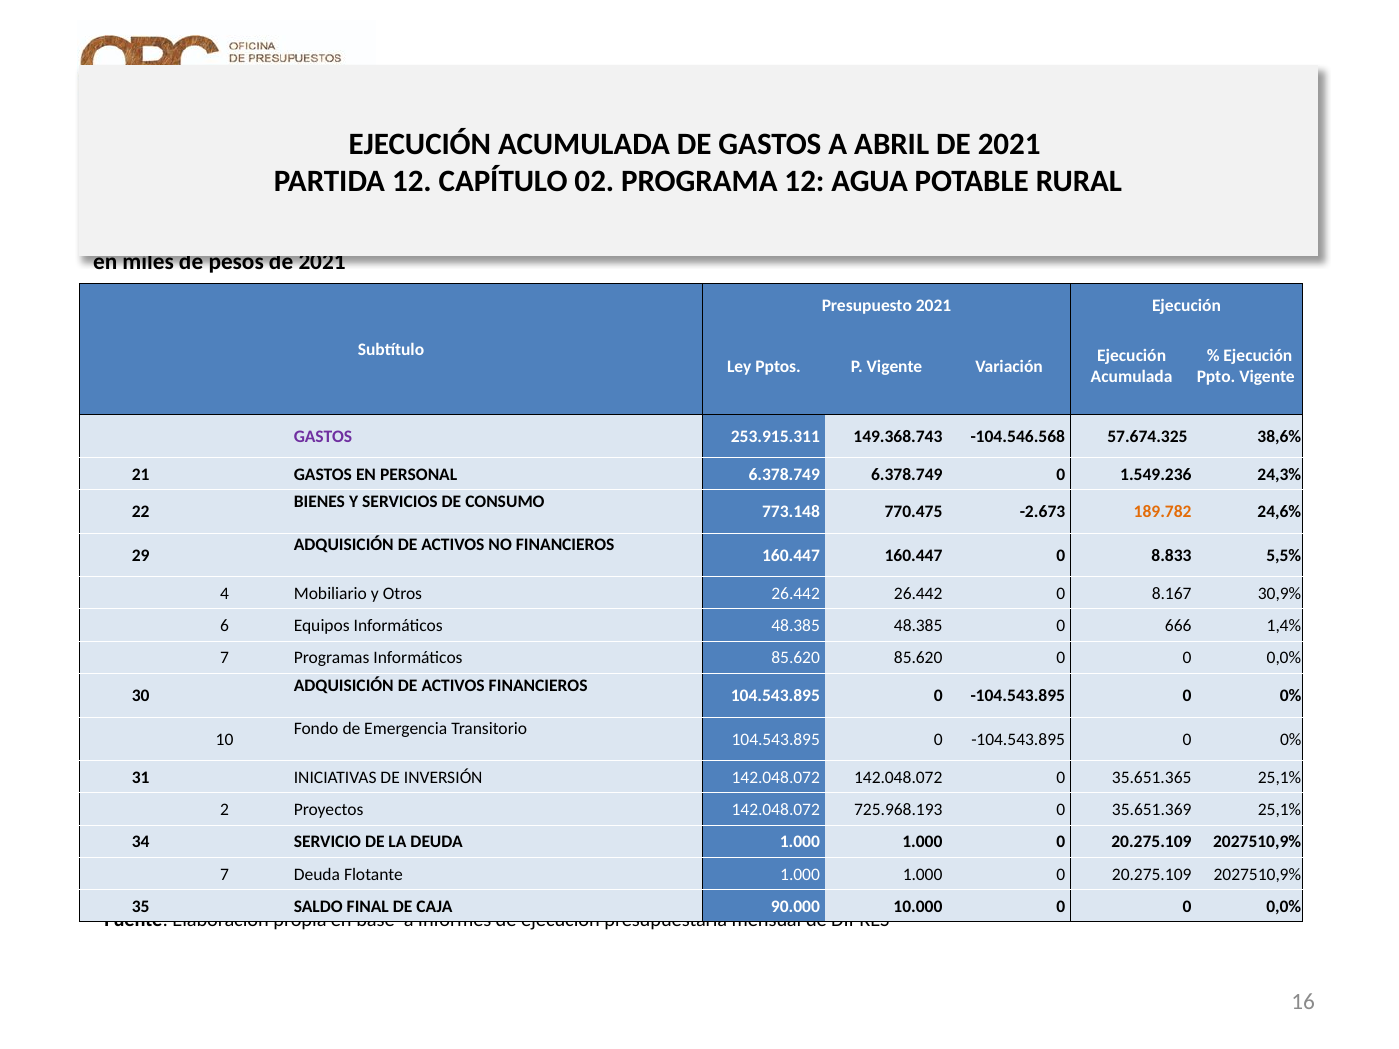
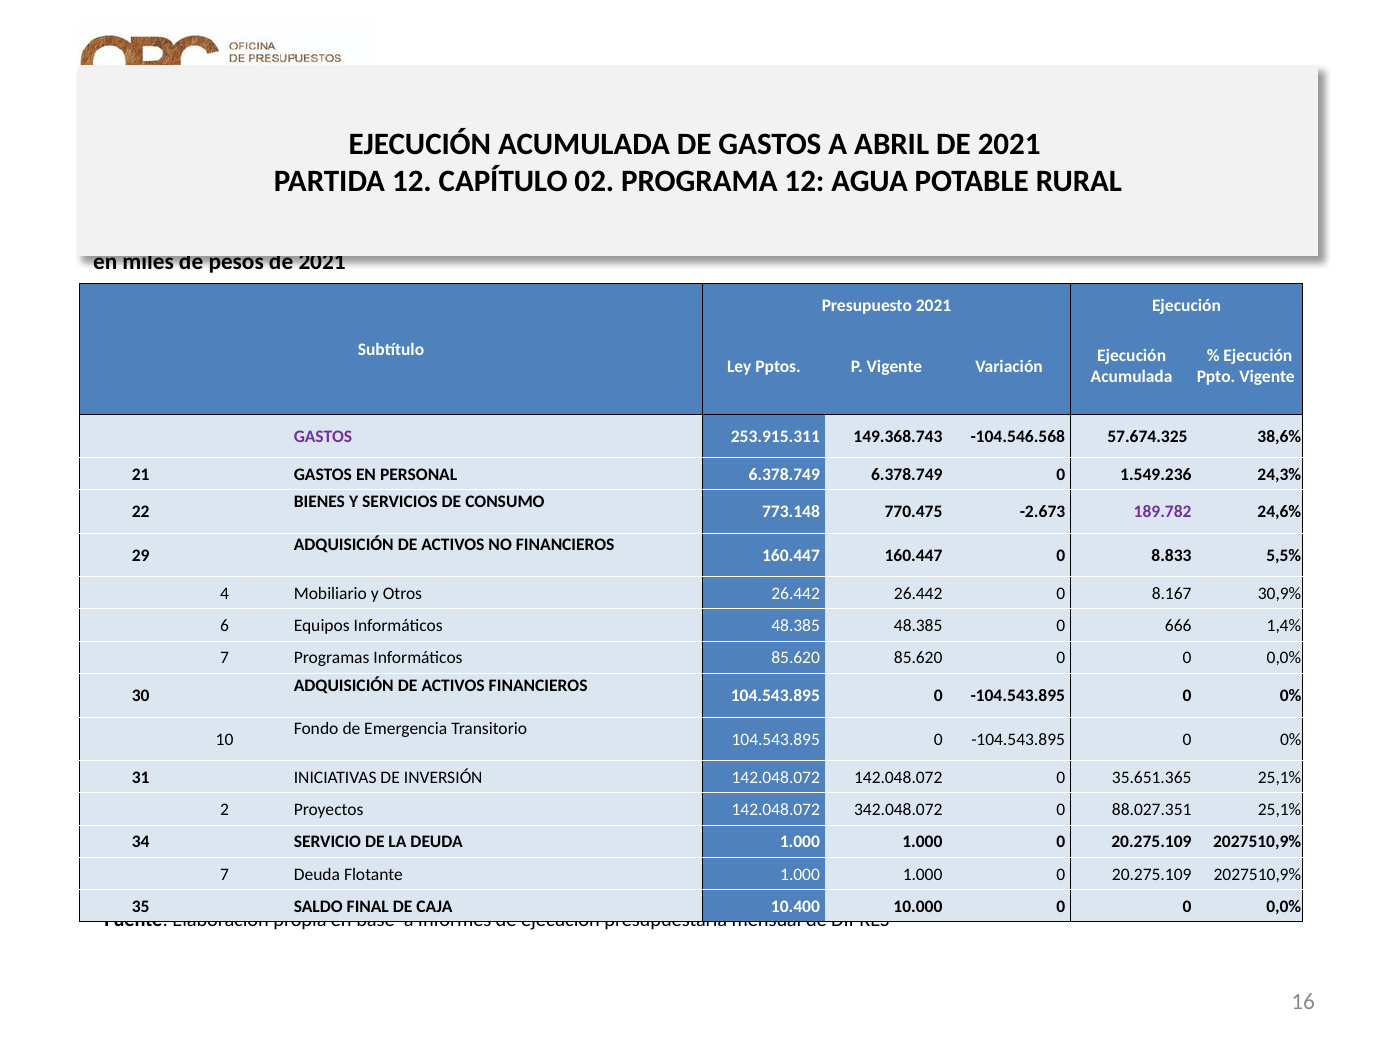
189.782 colour: orange -> purple (1163, 512)
725.968.193: 725.968.193 -> 342.048.072 (898, 810)
35.651.369: 35.651.369 -> 88.027.351 (1152, 810)
90.000: 90.000 -> 10.400 (795, 907)
